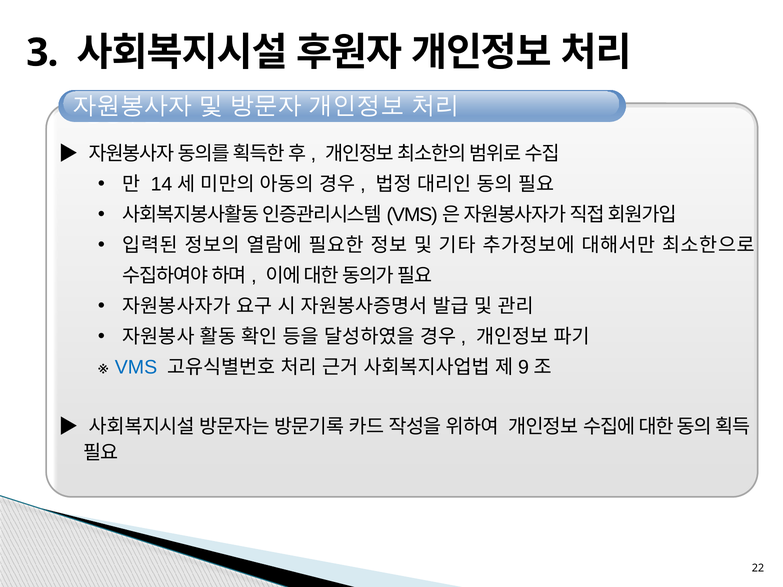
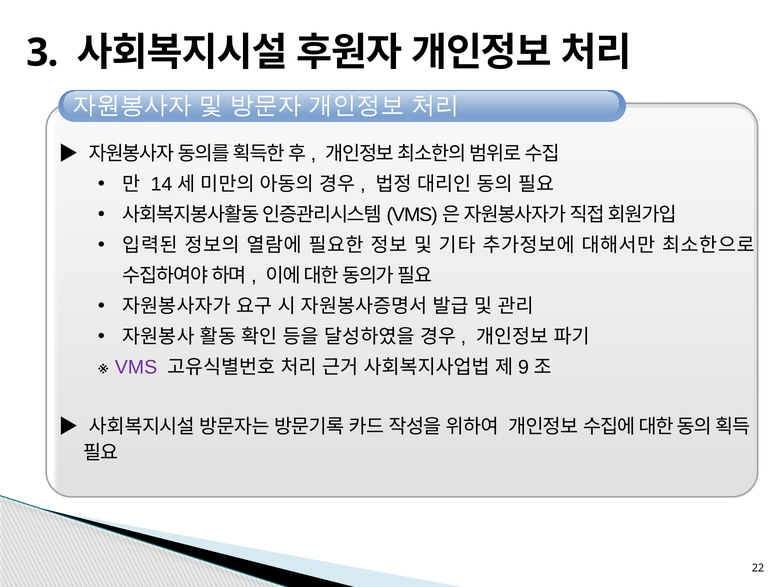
VMS colour: blue -> purple (136, 367)
